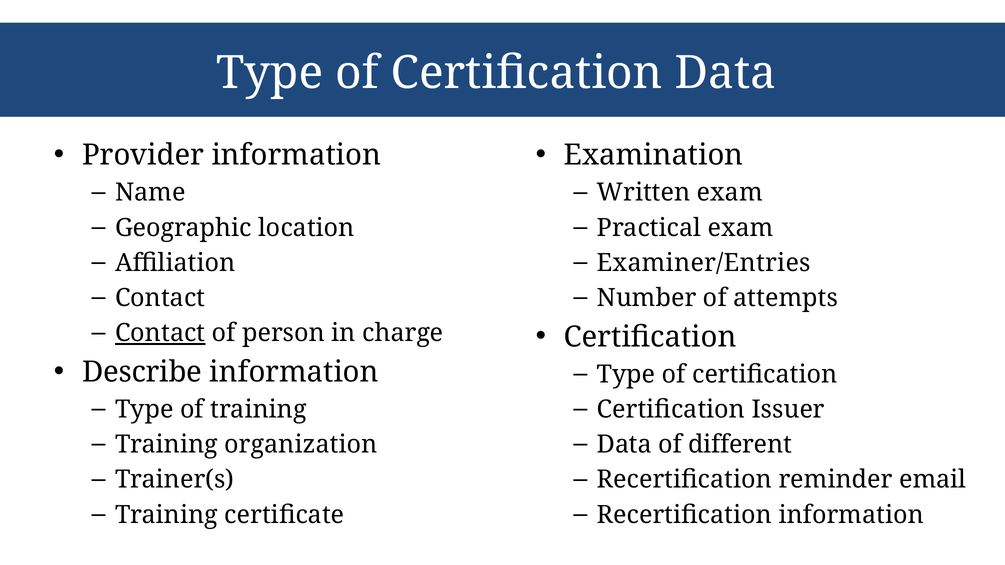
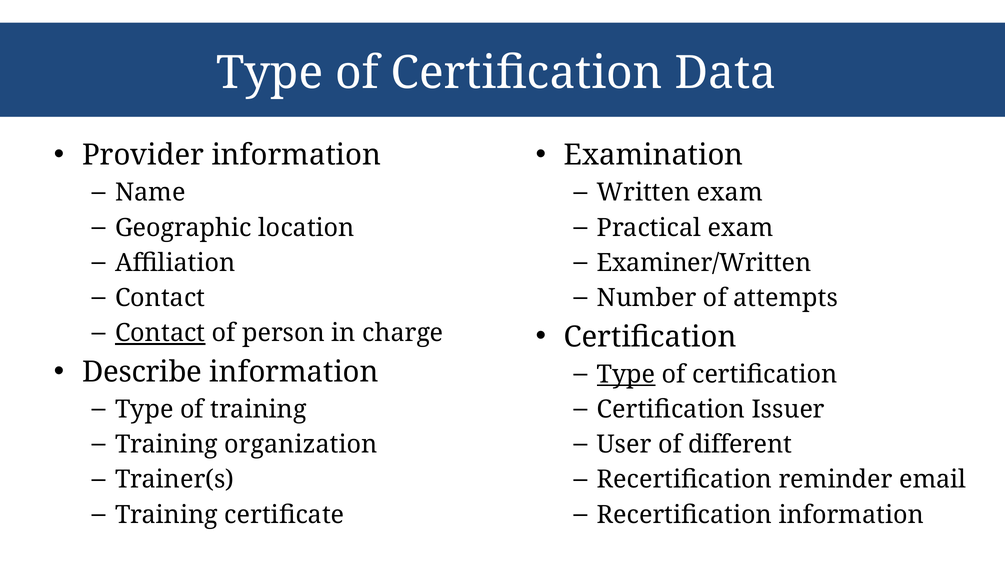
Examiner/Entries: Examiner/Entries -> Examiner/Written (704, 263)
Type underline: none -> present (626, 374)
Data: Data -> User (624, 445)
